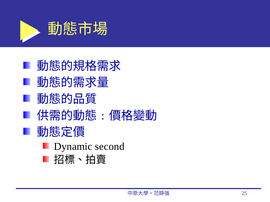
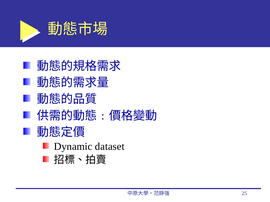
second: second -> dataset (110, 147)
